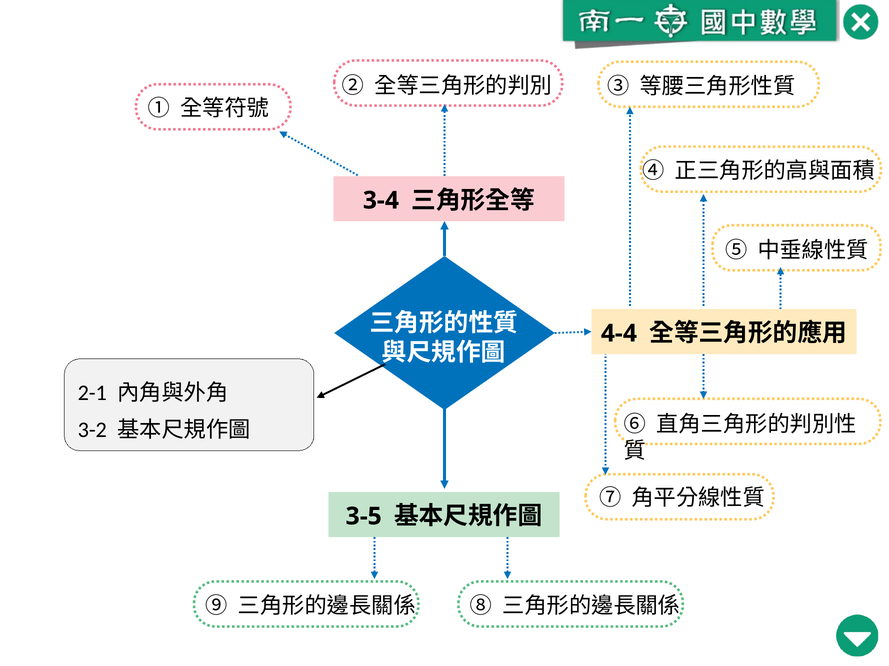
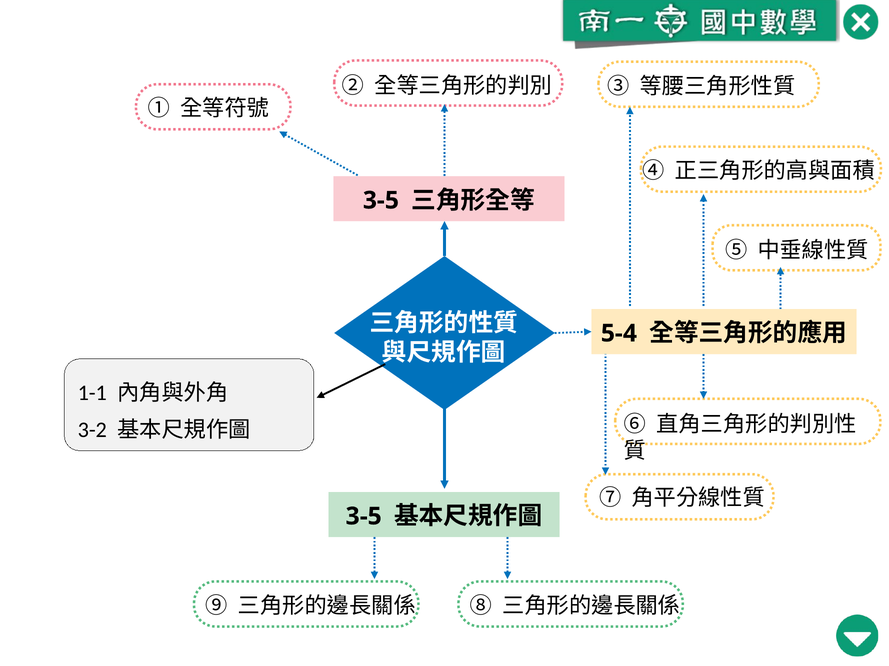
3-4: 3-4 -> 3-5 (381, 201)
4-4: 4-4 -> 5-4 (619, 334)
2-1: 2-1 -> 1-1 (92, 393)
